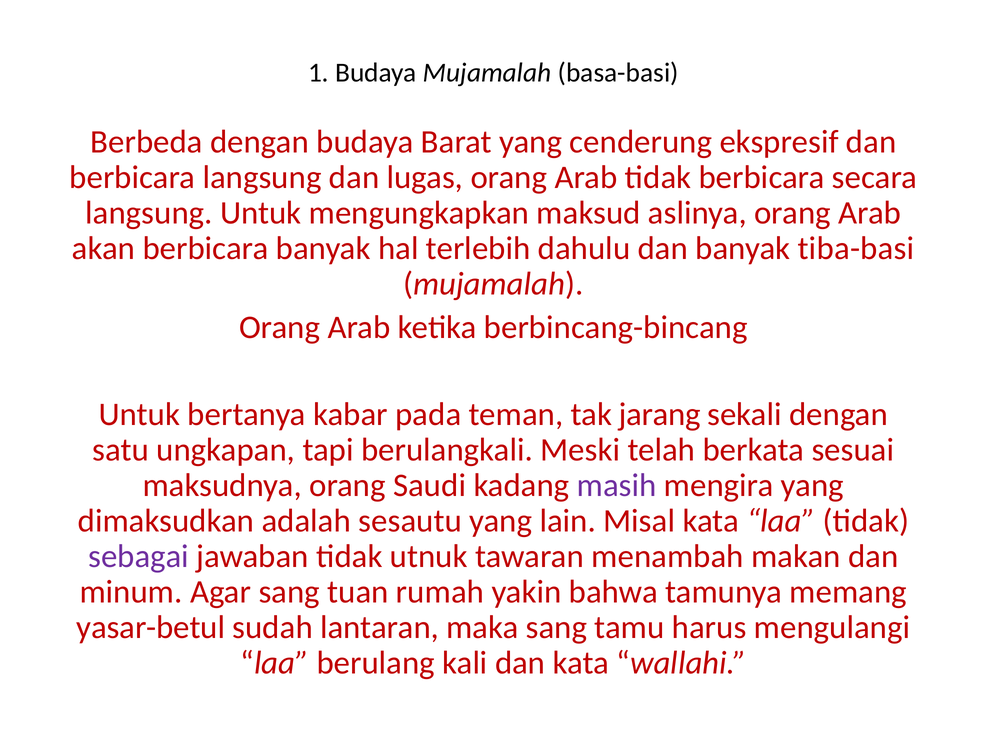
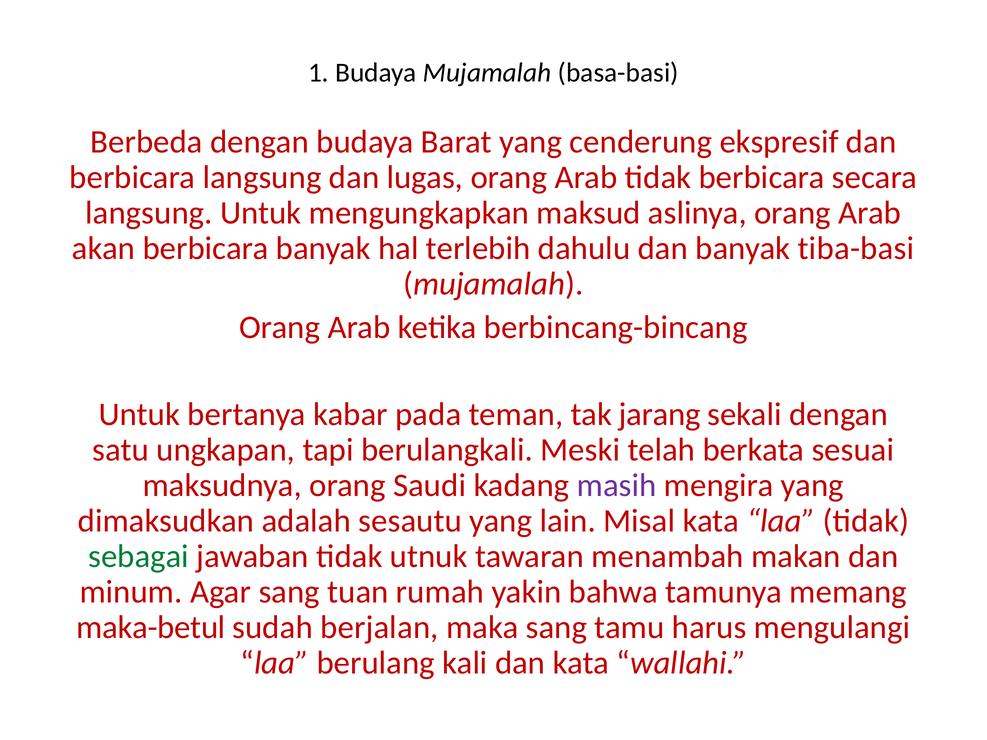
sebagai colour: purple -> green (139, 556)
yasar-betul: yasar-betul -> maka-betul (151, 628)
lantaran: lantaran -> berjalan (379, 628)
